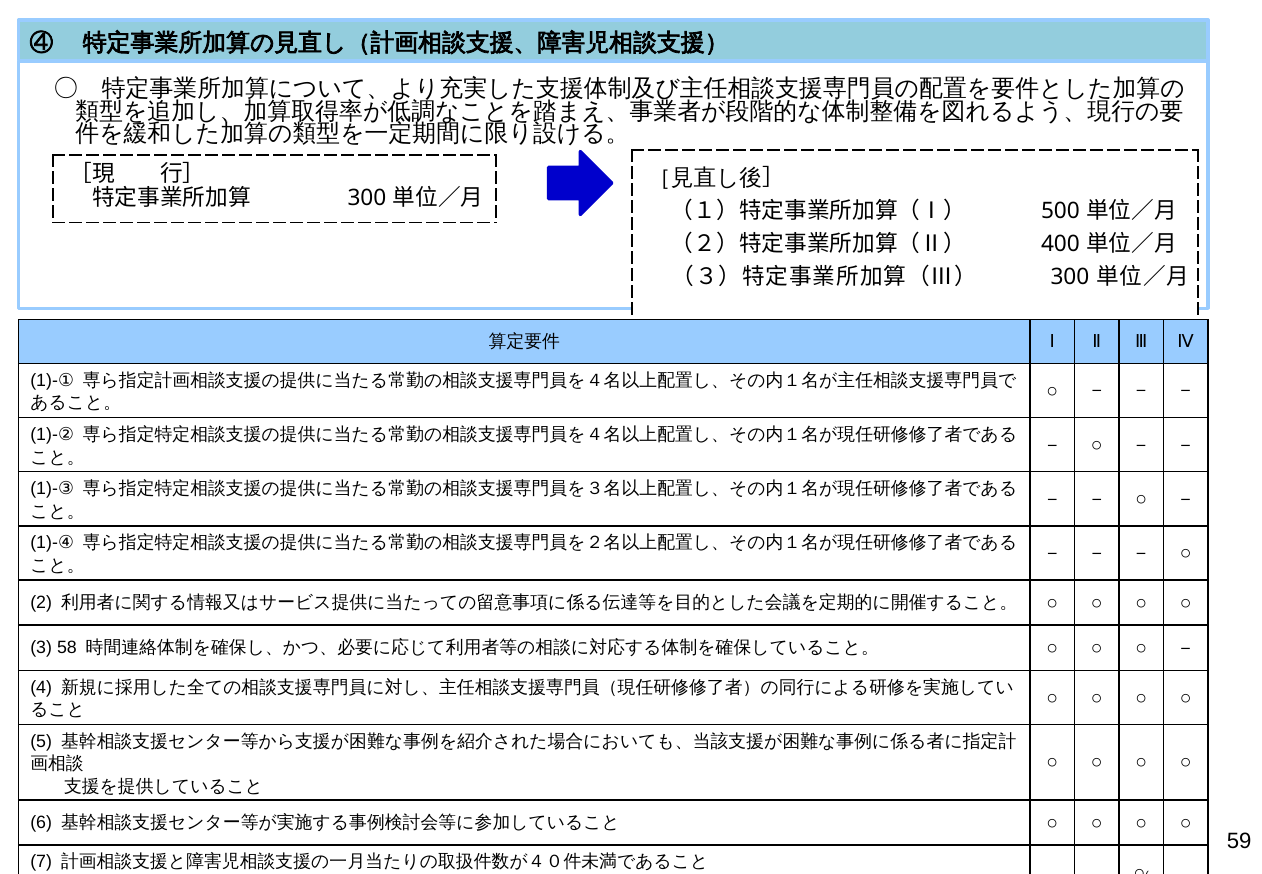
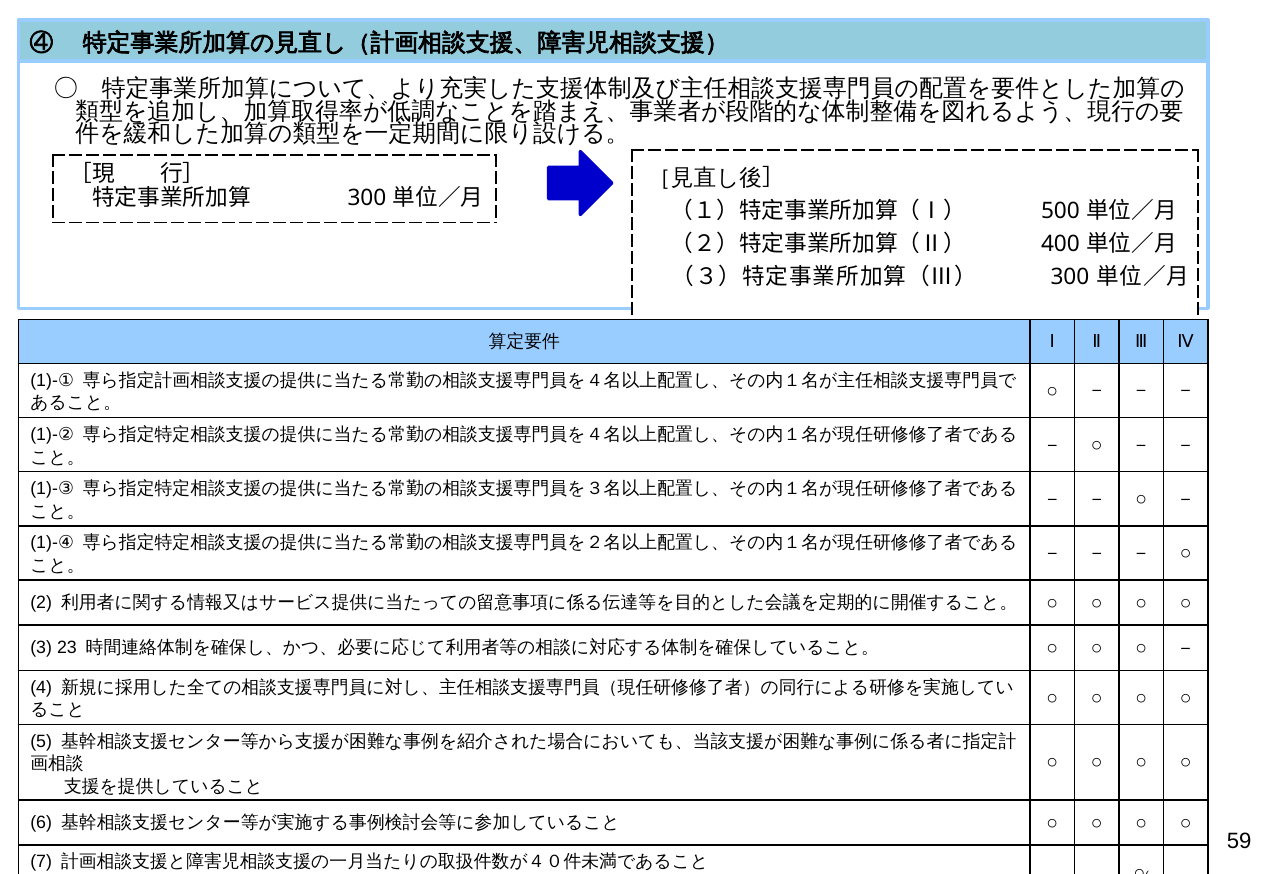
58: 58 -> 23 (67, 648)
